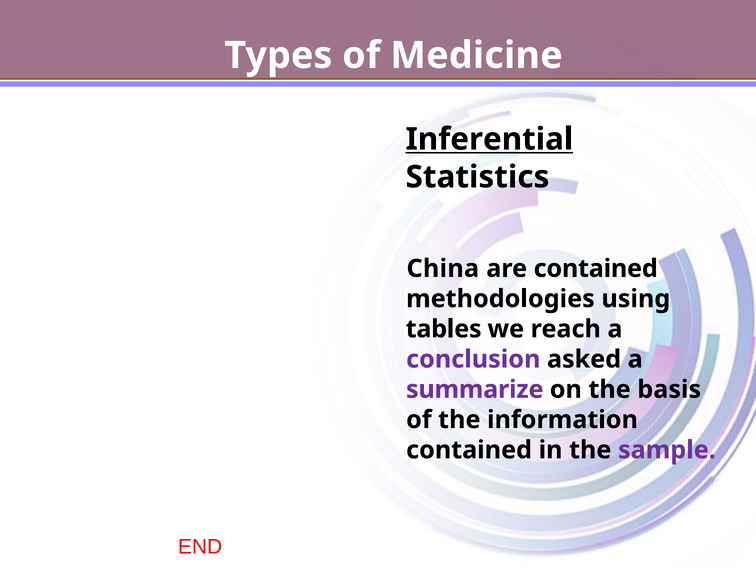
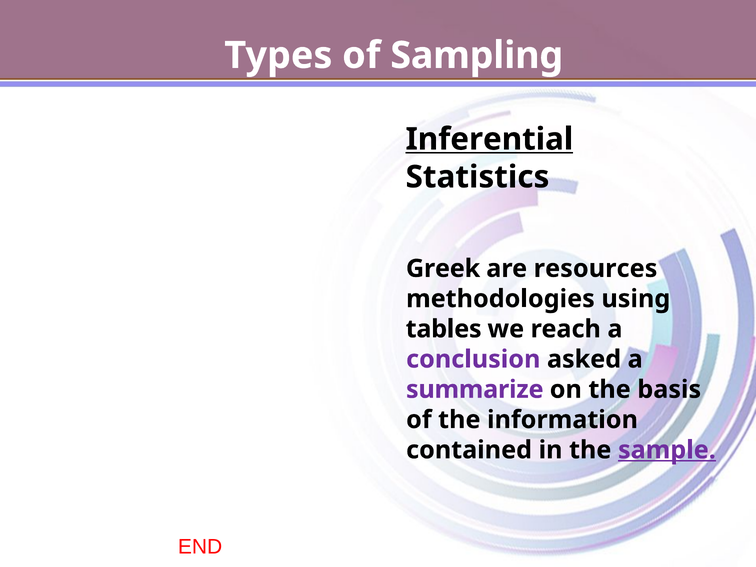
Medicine: Medicine -> Sampling (477, 55)
China: China -> Greek (443, 269)
are contained: contained -> resources (596, 269)
sample underline: none -> present (667, 450)
